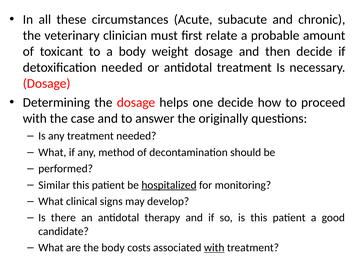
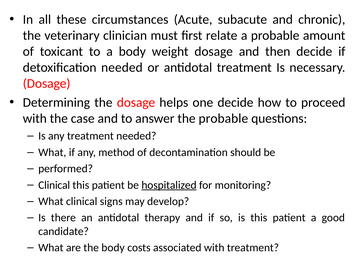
the originally: originally -> probable (223, 119)
Similar: Similar -> Clinical (54, 185)
with underline: present -> none (214, 248)
